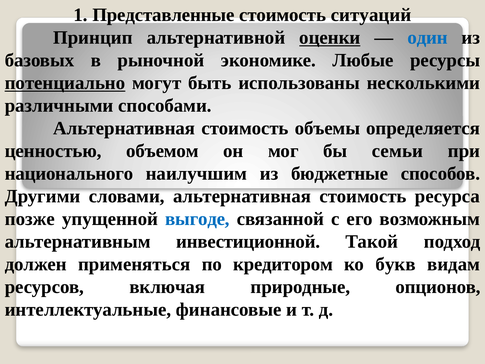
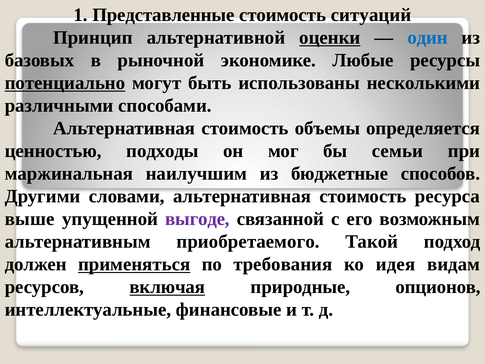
объемом: объемом -> подходы (162, 151)
национального: национального -> маржинальная (69, 174)
позже: позже -> выше (30, 219)
выгоде colour: blue -> purple (197, 219)
инвестиционной: инвестиционной -> приобретаемого (248, 241)
применяться underline: none -> present (134, 264)
кредитором: кредитором -> требования (283, 264)
букв: букв -> идея (396, 264)
включая underline: none -> present (167, 287)
